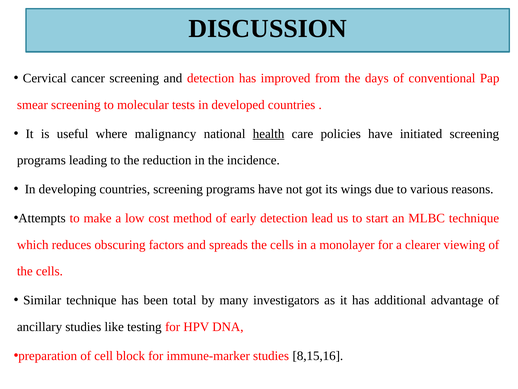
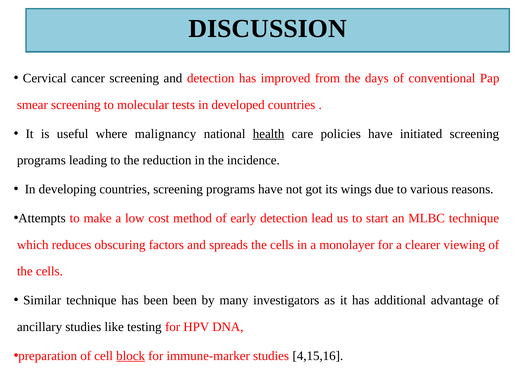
been total: total -> been (185, 300)
block underline: none -> present (131, 355)
8,15,16: 8,15,16 -> 4,15,16 (318, 355)
